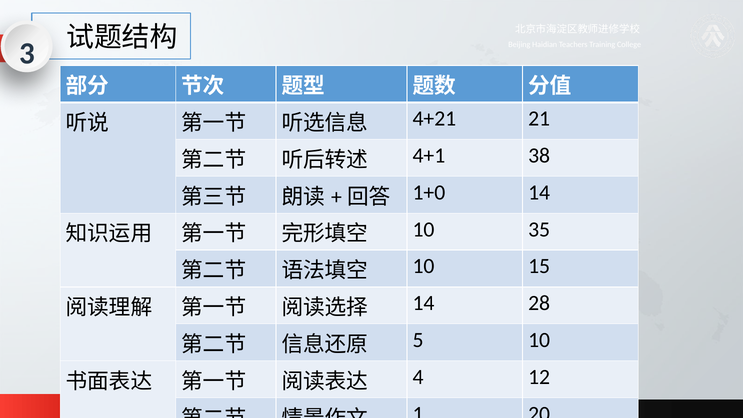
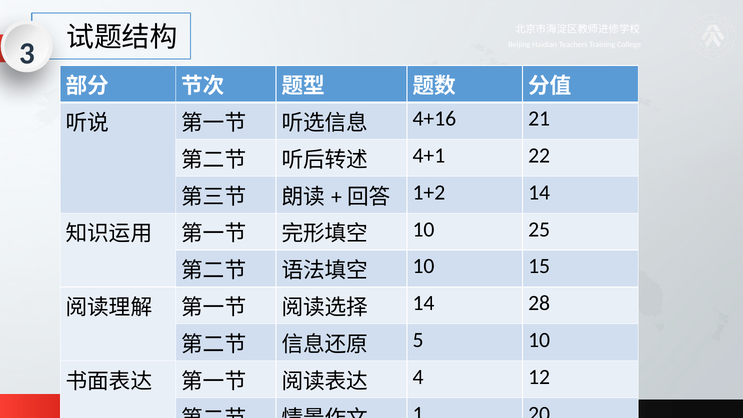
4+21: 4+21 -> 4+16 (434, 119)
38: 38 -> 22 (539, 156)
1+0: 1+0 -> 1+2 (429, 192)
35: 35 -> 25 (539, 229)
